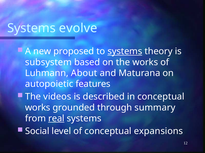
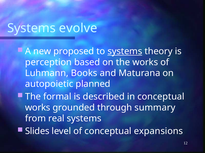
subsystem: subsystem -> perception (48, 62)
About: About -> Books (84, 73)
features: features -> planned (93, 84)
videos: videos -> formal (57, 97)
real underline: present -> none (56, 119)
Social: Social -> Slides (37, 132)
